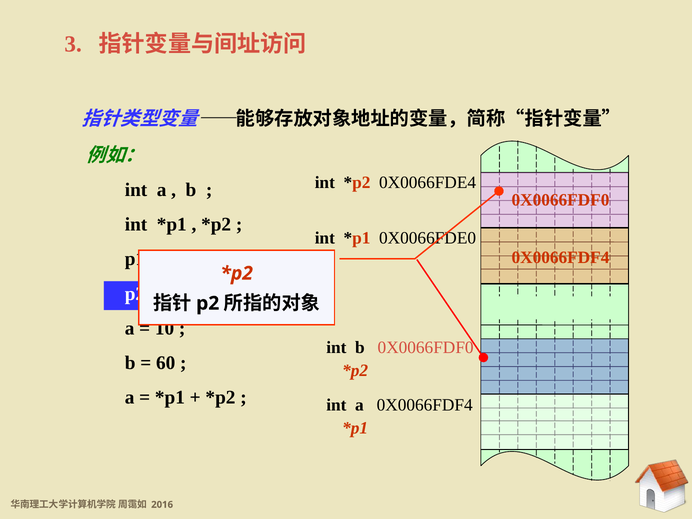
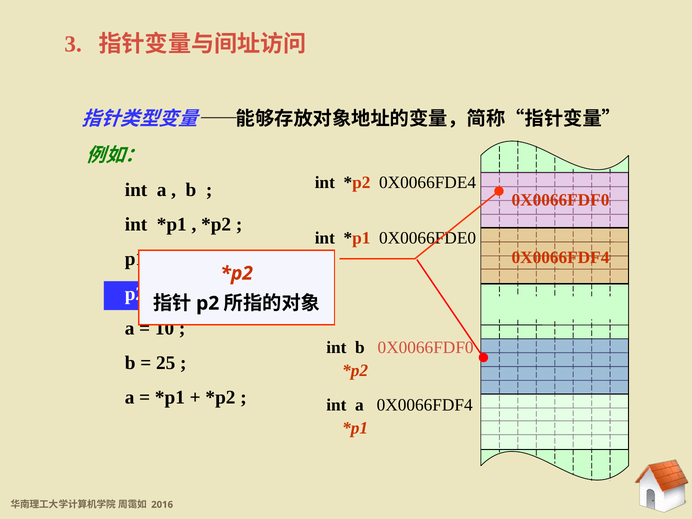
60: 60 -> 25 (166, 363)
